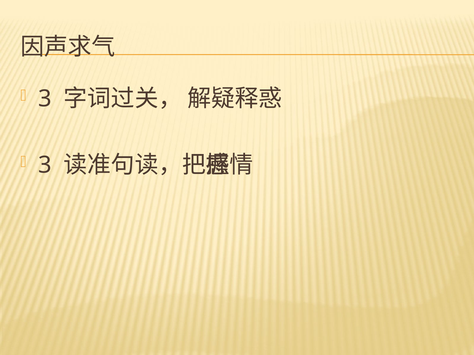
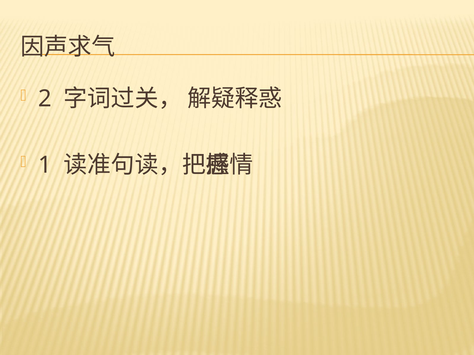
3: 3 -> 2 (45, 99)
3: 3 -> 1 (45, 165)
